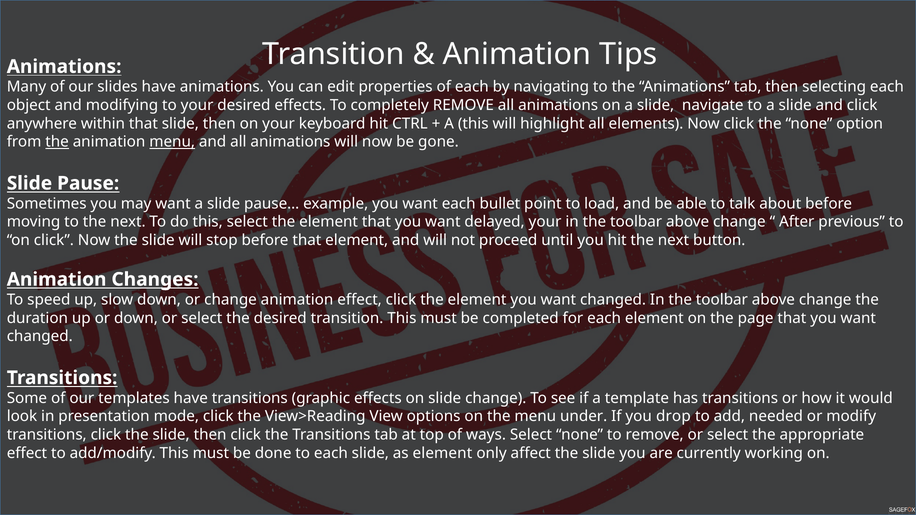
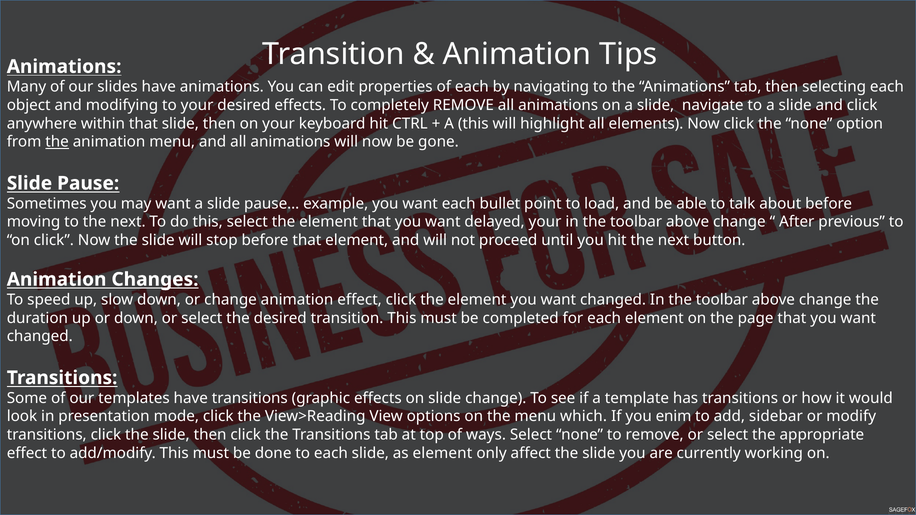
menu underline: present -> none (172, 142)
under: under -> which (584, 417)
drop: drop -> enim (674, 417)
needed: needed -> sidebar (776, 417)
